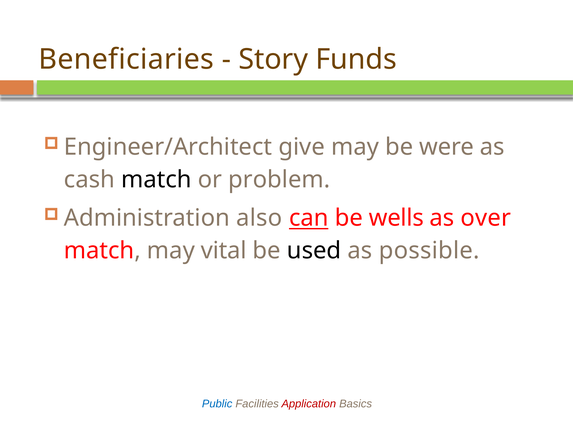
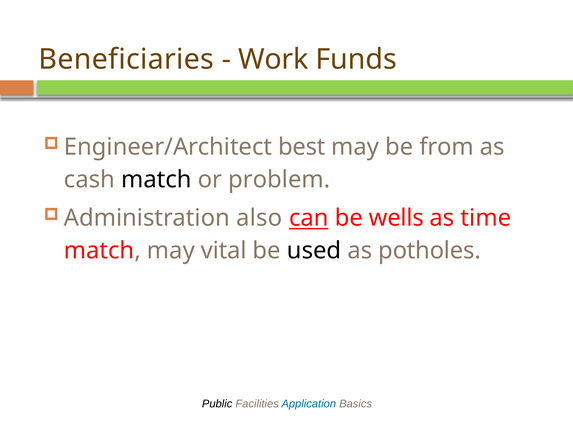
Story: Story -> Work (273, 59)
give: give -> best (302, 147)
were: were -> from (447, 147)
over: over -> time (486, 218)
possible: possible -> potholes (429, 250)
Public colour: blue -> black (217, 404)
Application colour: red -> blue (309, 404)
